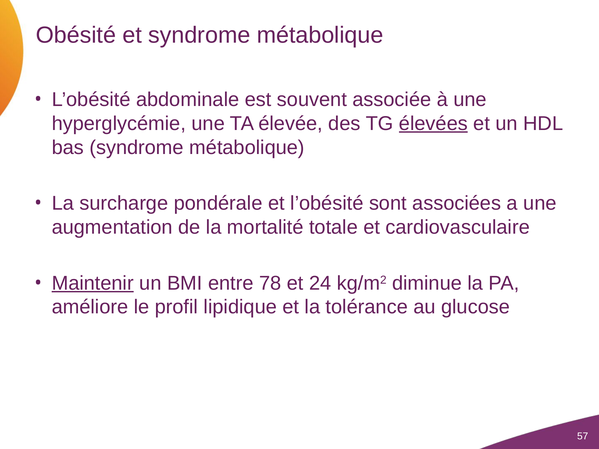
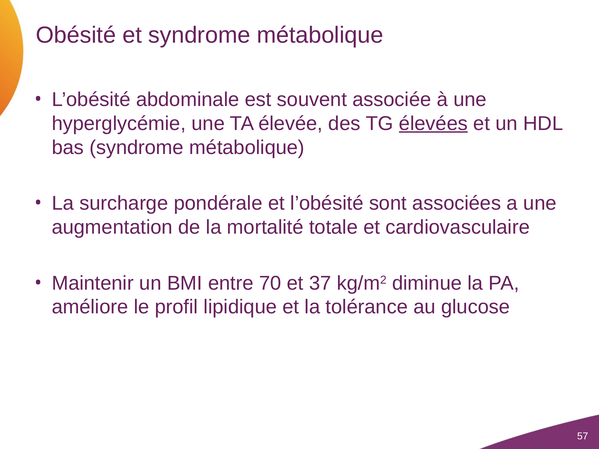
Maintenir underline: present -> none (93, 283)
78: 78 -> 70 (270, 283)
24: 24 -> 37 (320, 283)
